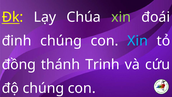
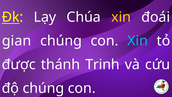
xin colour: light green -> yellow (121, 17)
đinh: đinh -> gian (17, 41)
đồng: đồng -> được (19, 64)
